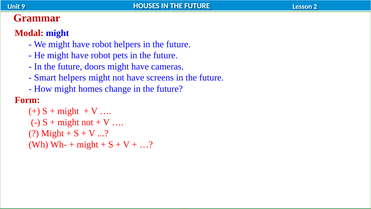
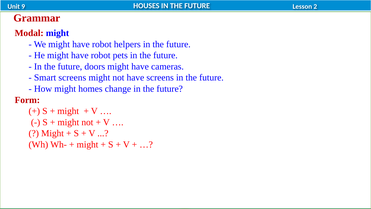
Smart helpers: helpers -> screens (72, 78)
